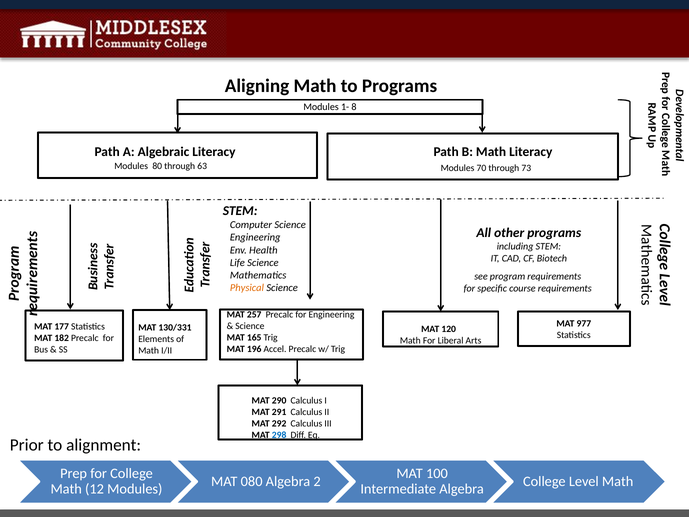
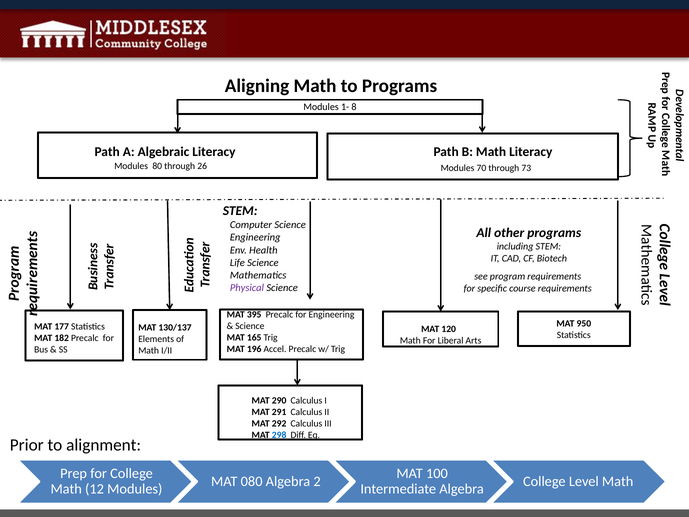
63: 63 -> 26 (202, 166)
Physical colour: orange -> purple (247, 288)
257: 257 -> 395 (254, 314)
977: 977 -> 950 (584, 323)
130/331: 130/331 -> 130/137 (175, 327)
